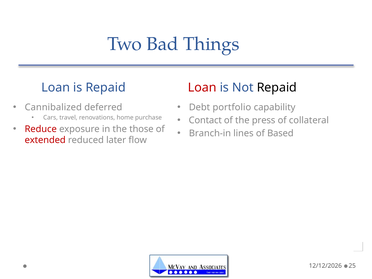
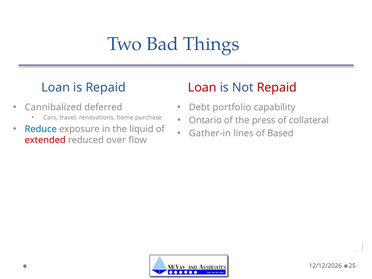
Repaid colour: black -> red (277, 88)
Contact: Contact -> Ontario (205, 120)
Reduce colour: red -> blue (41, 129)
those: those -> liquid (141, 129)
Branch-in: Branch-in -> Gather-in (210, 133)
later: later -> over (116, 140)
